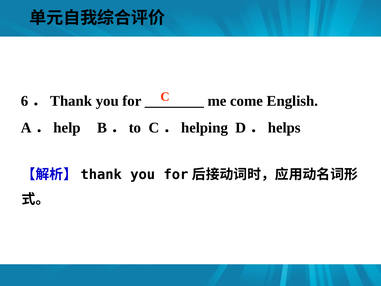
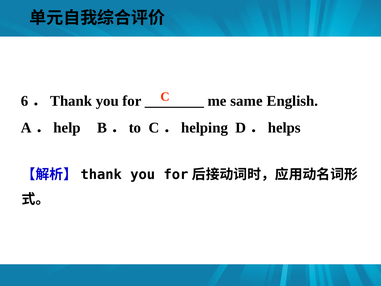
come: come -> same (247, 101)
